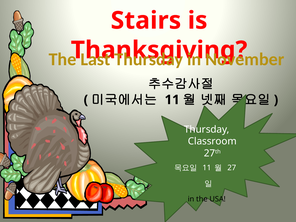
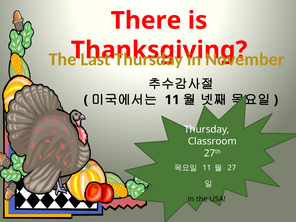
Stairs: Stairs -> There (146, 21)
